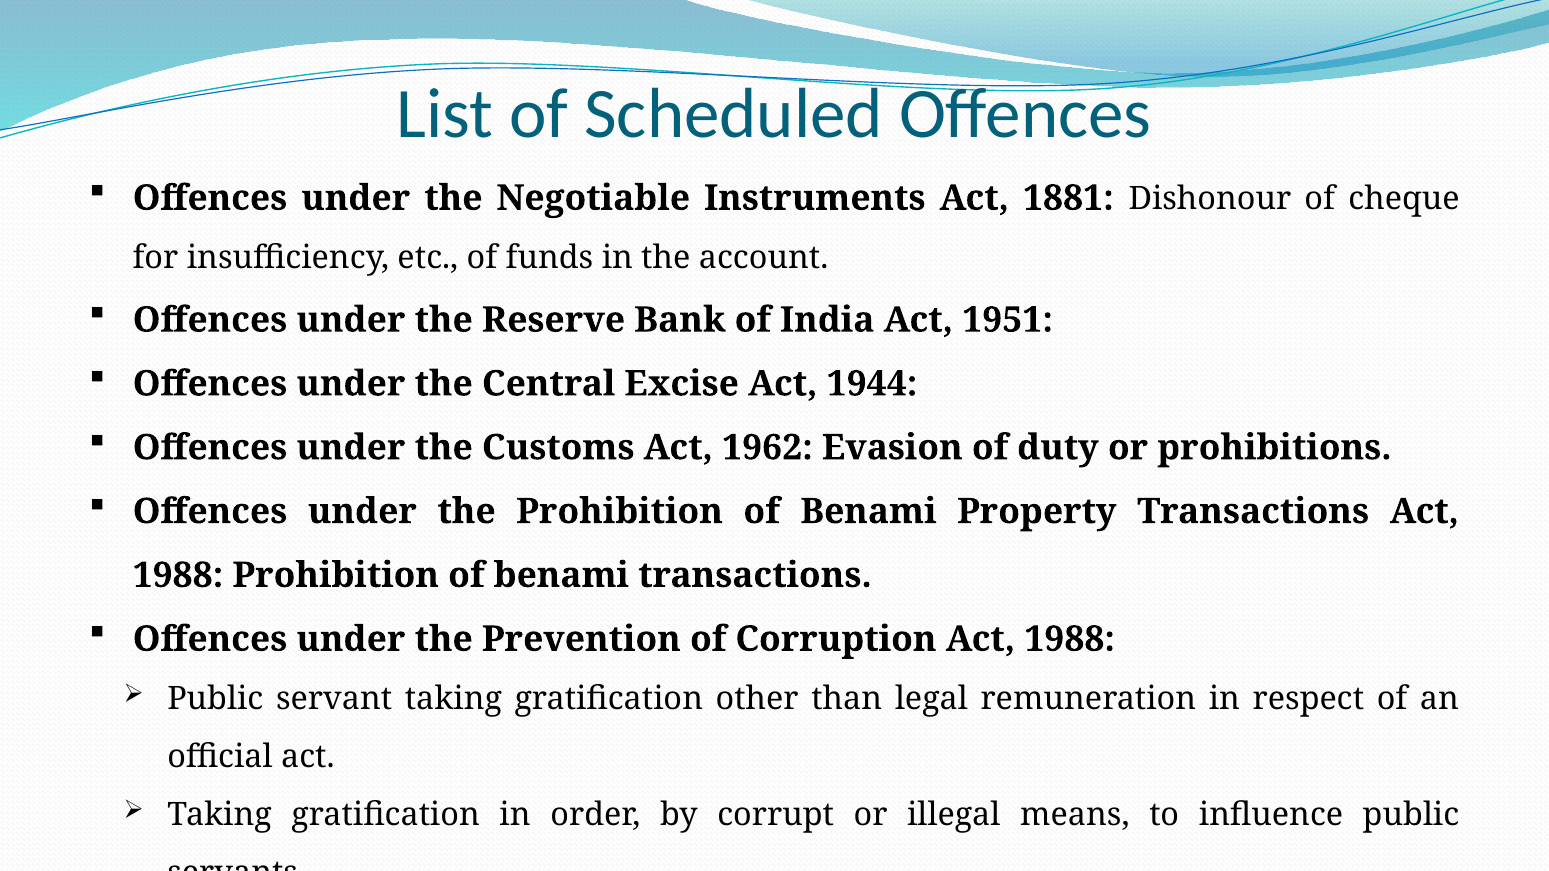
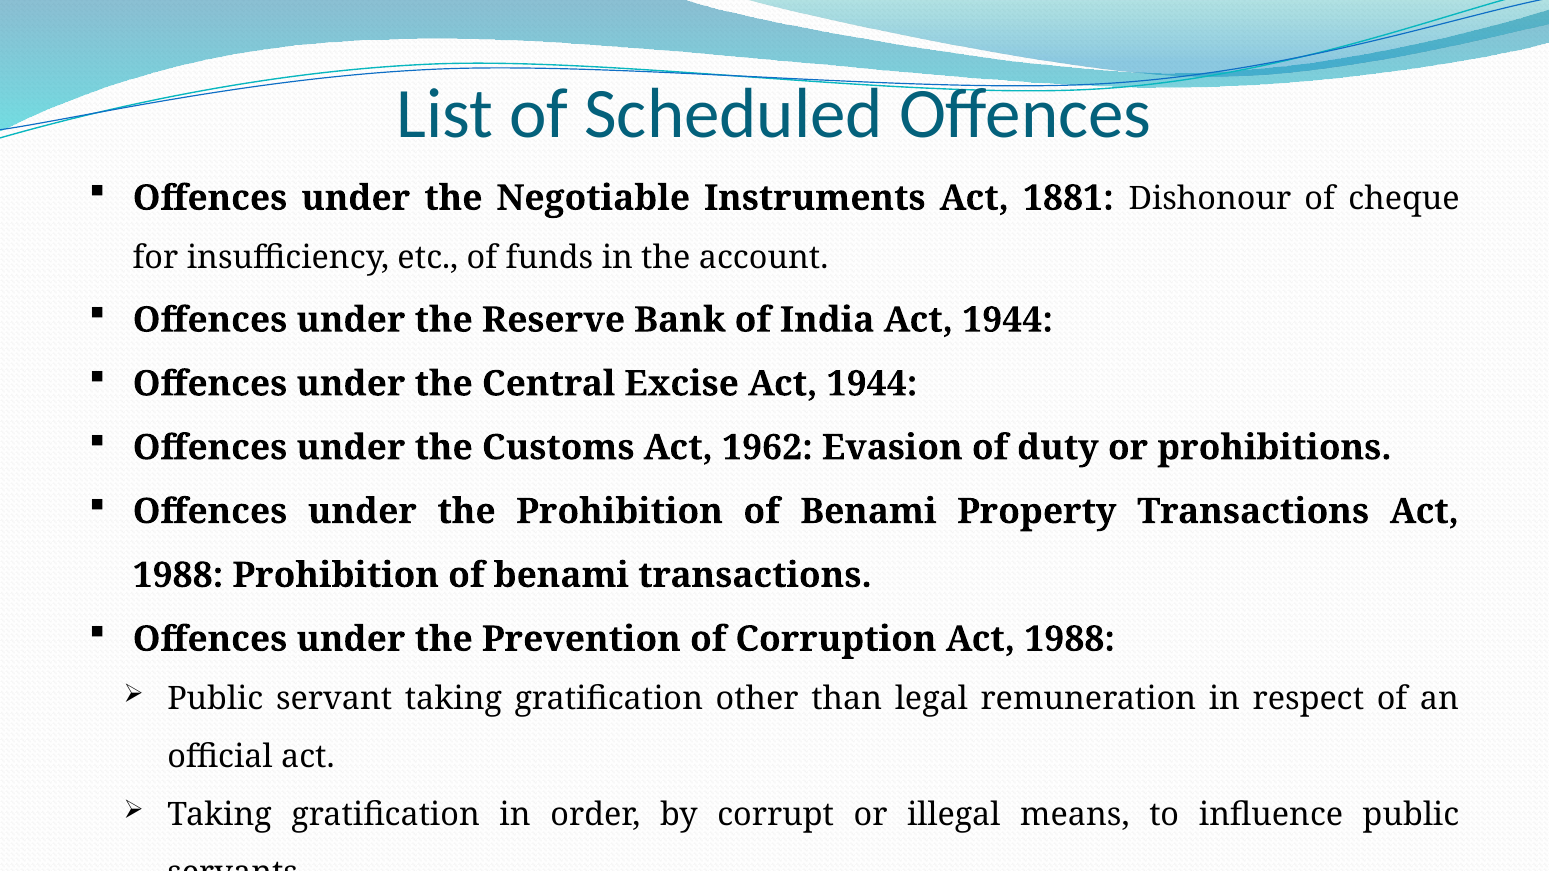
India Act 1951: 1951 -> 1944 (1008, 320)
